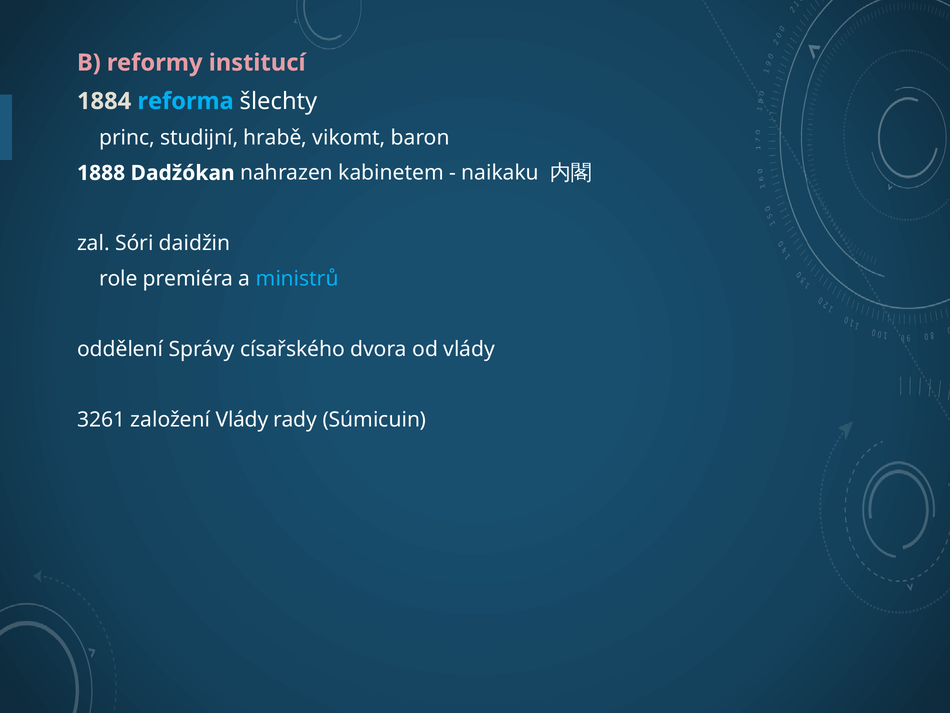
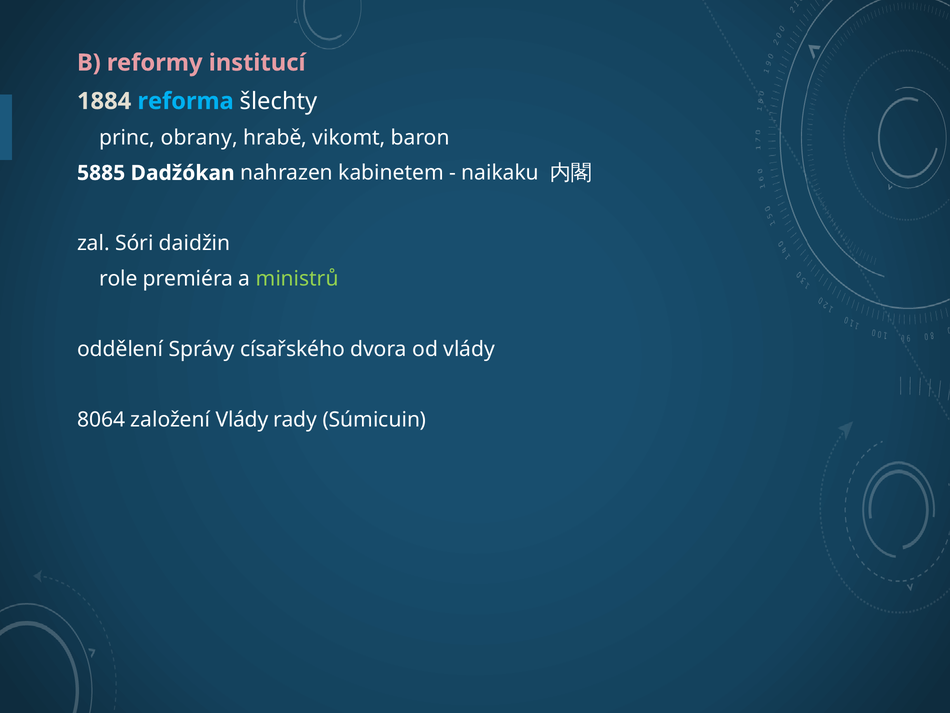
studijní: studijní -> obrany (199, 138)
1888: 1888 -> 5885 (101, 173)
ministrů colour: light blue -> light green (297, 278)
3261: 3261 -> 8064 (101, 419)
